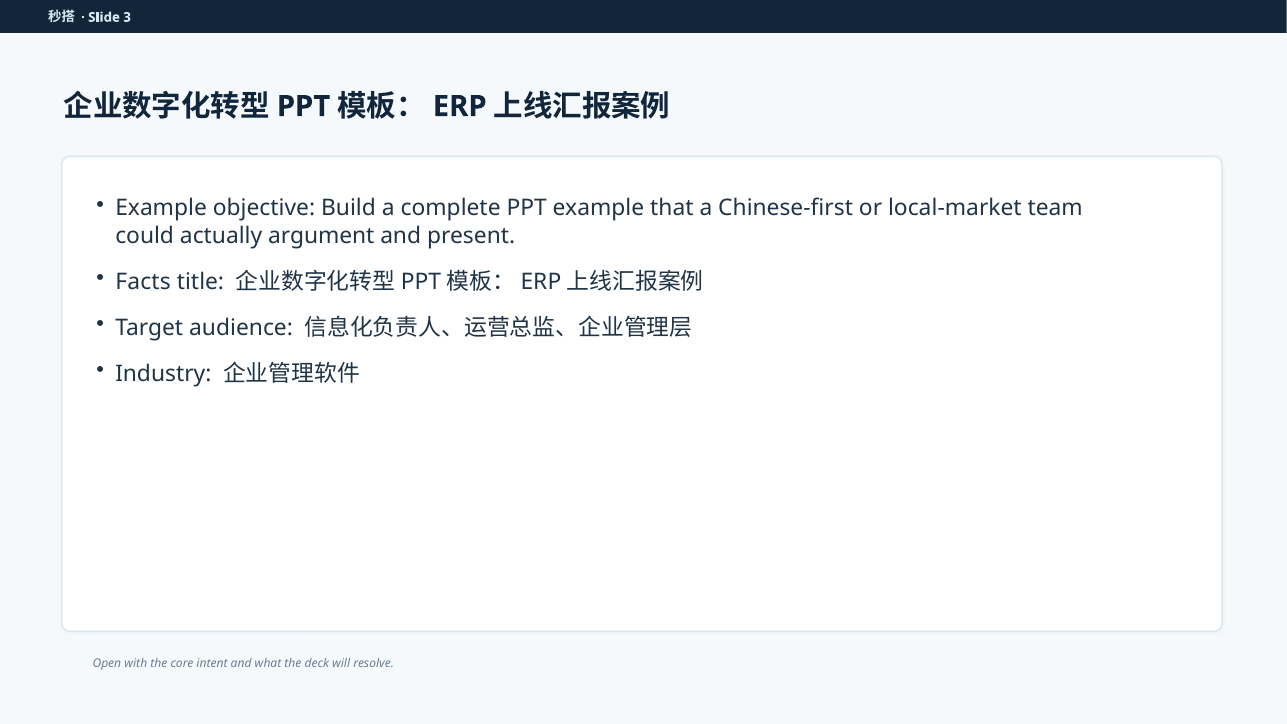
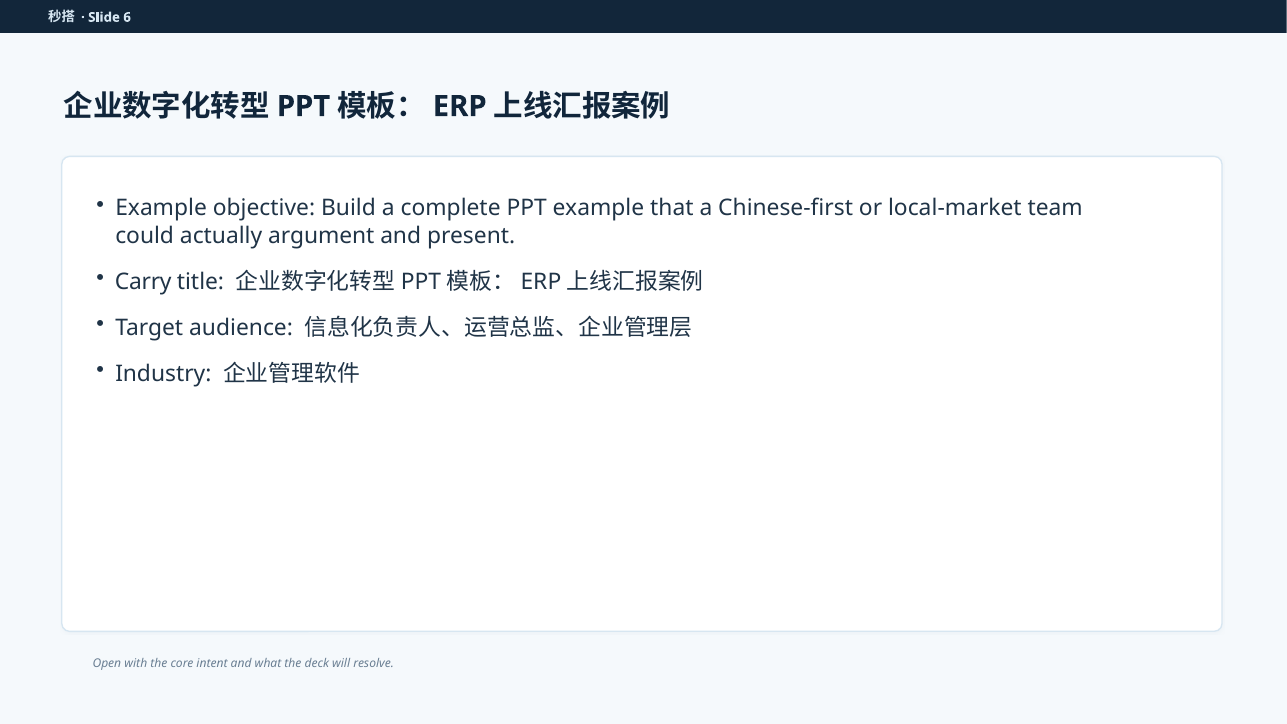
3: 3 -> 6 (127, 17)
Facts: Facts -> Carry (143, 282)
